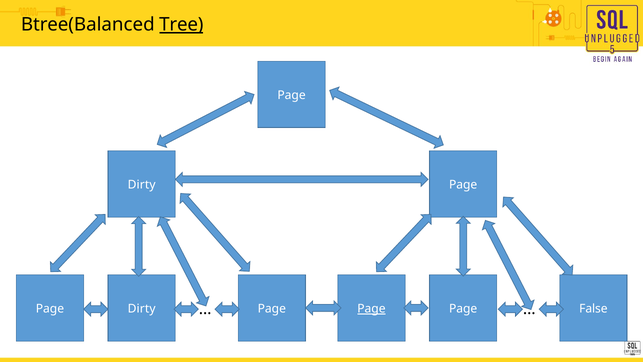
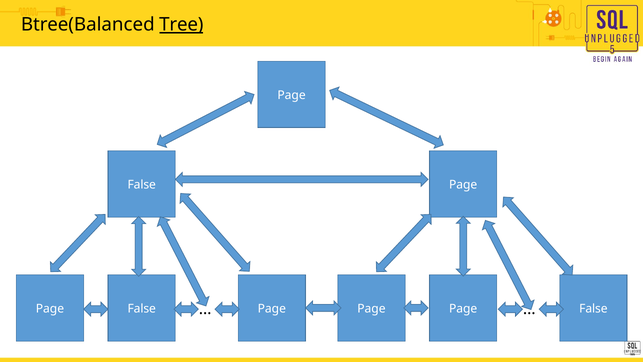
Dirty: Dirty -> False (142, 185)
Dirty: Dirty -> False (142, 308)
Page underline: present -> none (371, 308)
